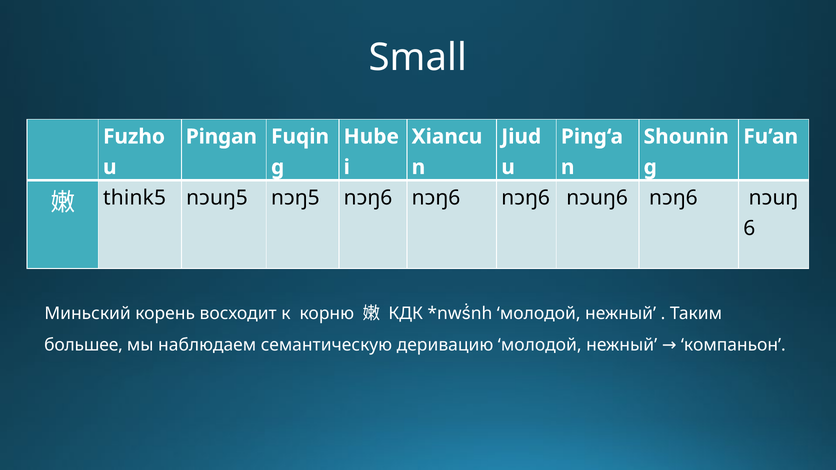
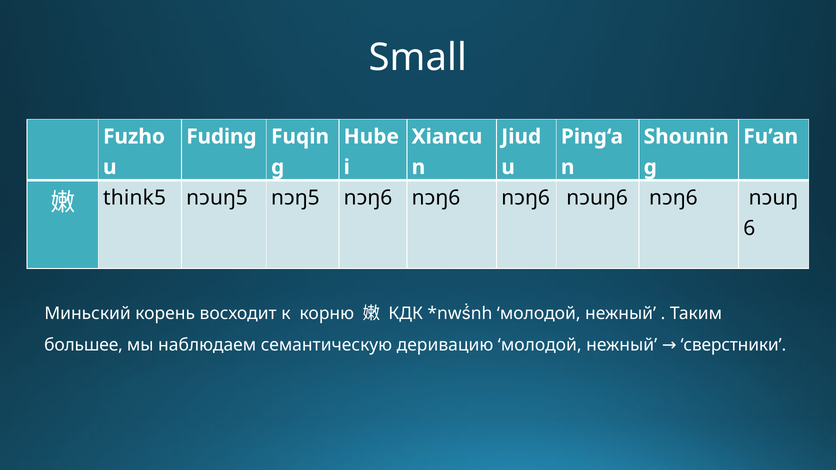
Pingan: Pingan -> Fuding (221, 137)
компаньон: компаньон -> сверстники (733, 345)
